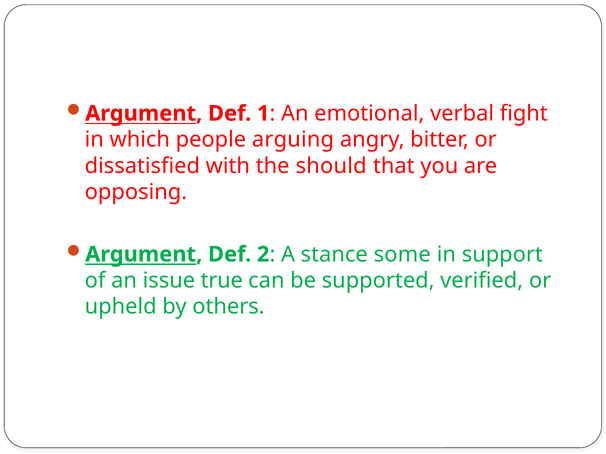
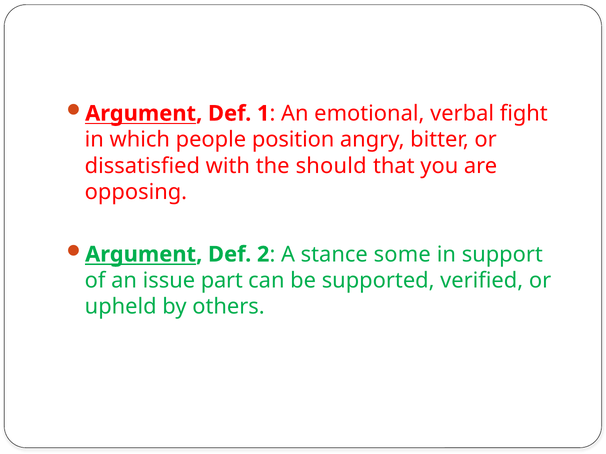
arguing: arguing -> position (293, 140)
true: true -> part (222, 281)
